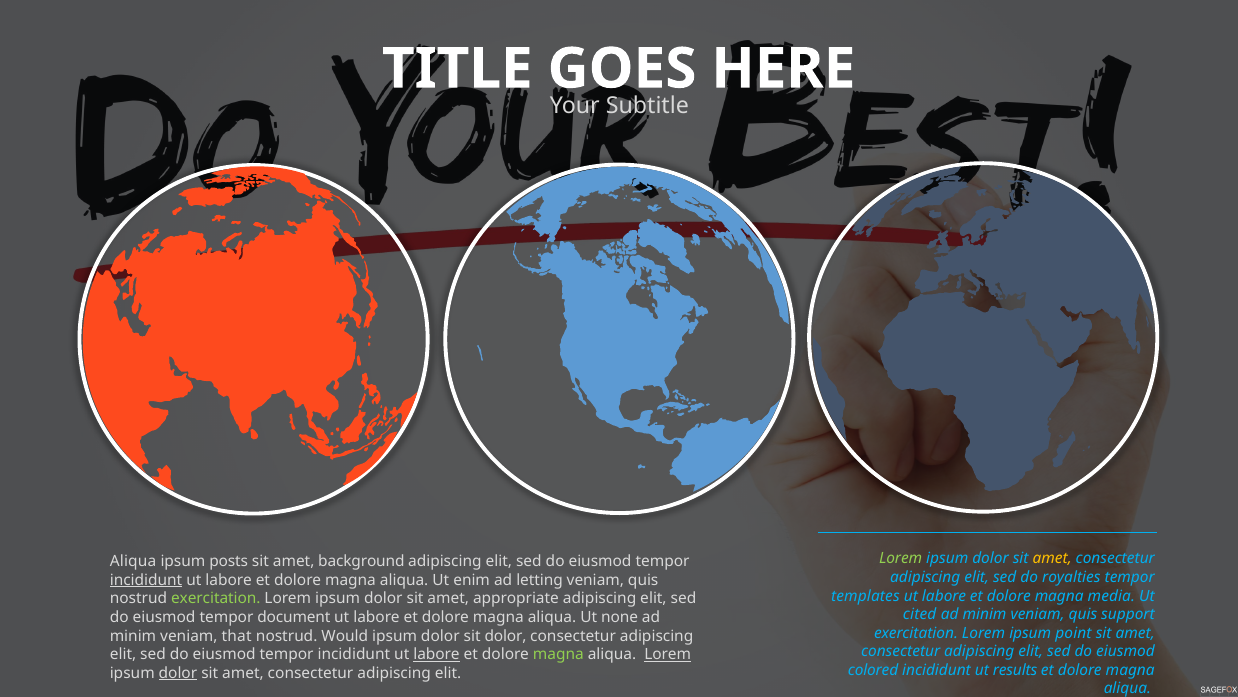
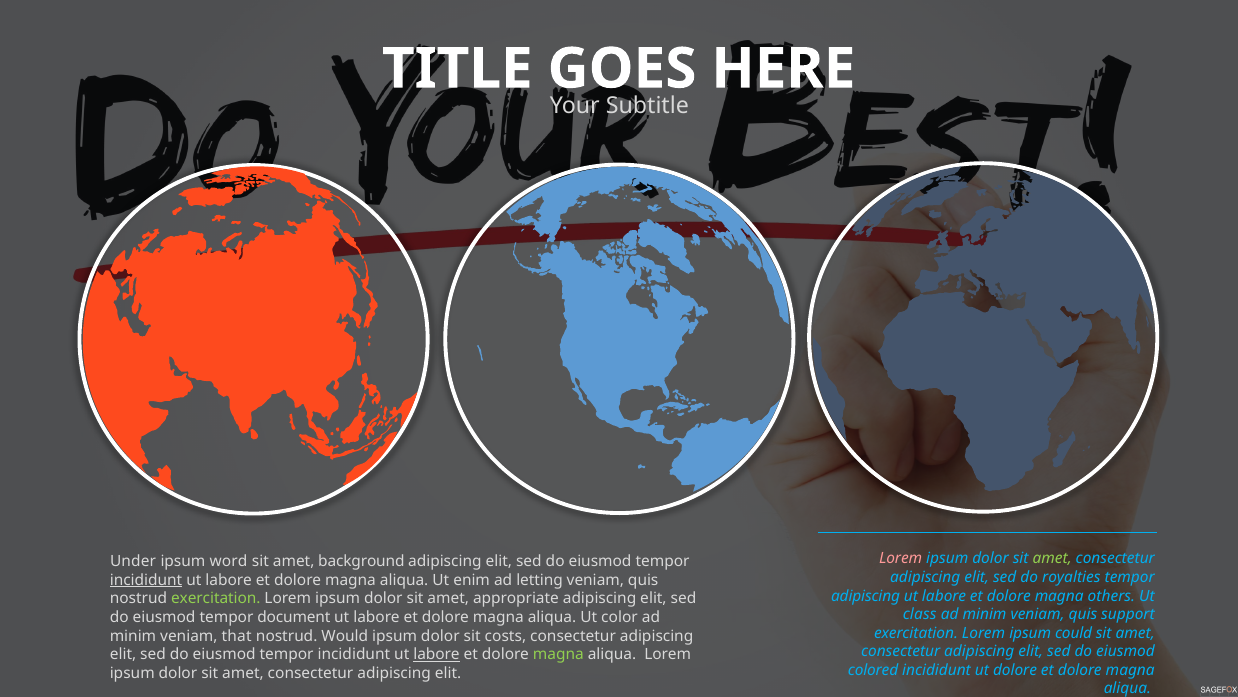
Lorem colour: light green -> pink (901, 558)
amet colour: yellow -> light green (1052, 558)
Aliqua: Aliqua -> Under (133, 561)
posts: posts -> word (229, 561)
templates: templates -> adipiscing (866, 595)
media: media -> others (1111, 595)
cited: cited -> class (920, 614)
none: none -> color (619, 617)
point: point -> could (1074, 633)
sit dolor: dolor -> costs (505, 635)
Lorem underline: present -> none (668, 654)
ut results: results -> dolore (1015, 670)
dolor underline: present -> none (178, 673)
